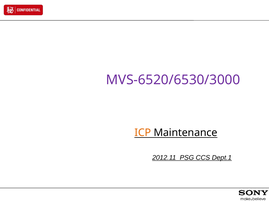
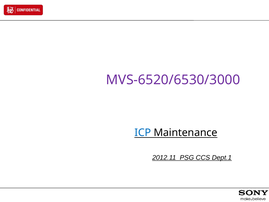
ICP colour: orange -> blue (143, 132)
